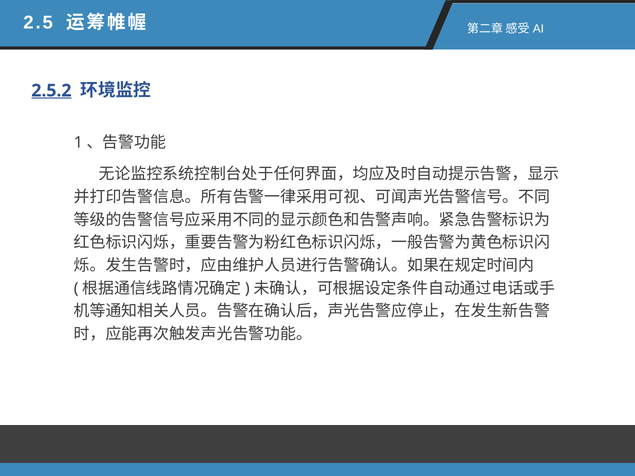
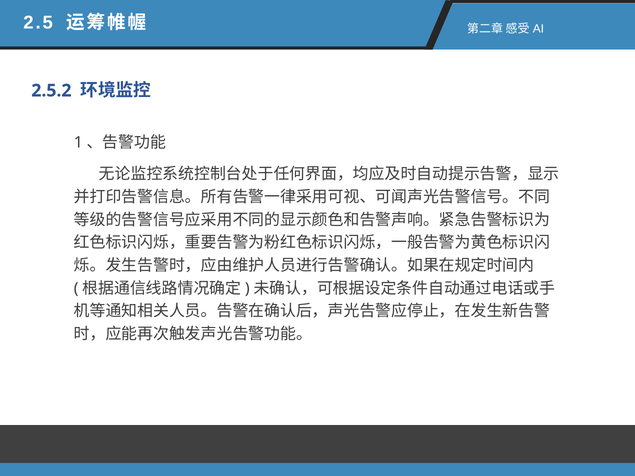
2.5.2 underline: present -> none (51, 91)
